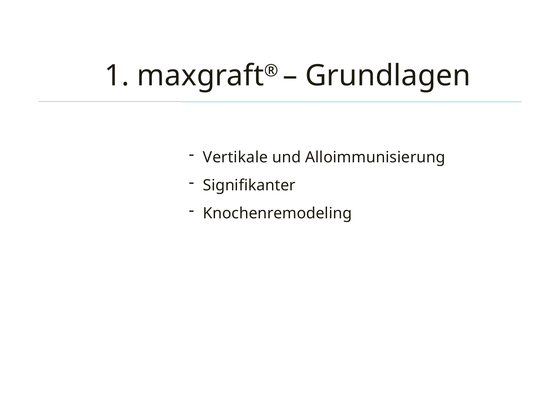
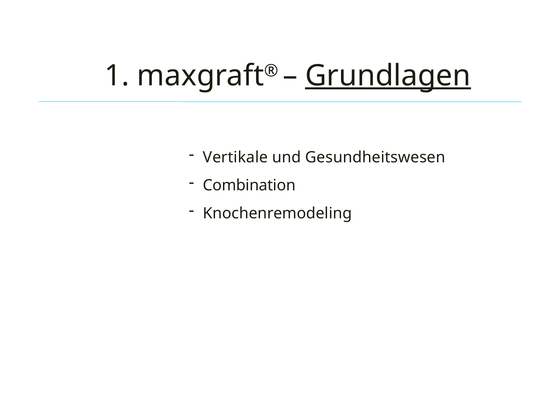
Grundlagen underline: none -> present (388, 76)
Alloimmunisierung: Alloimmunisierung -> Gesundheitswesen (375, 157)
Signifikanter: Signifikanter -> Combination (249, 185)
